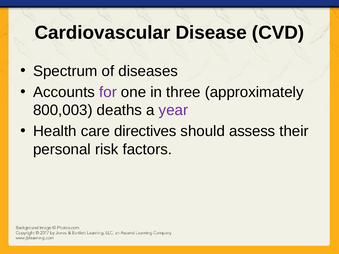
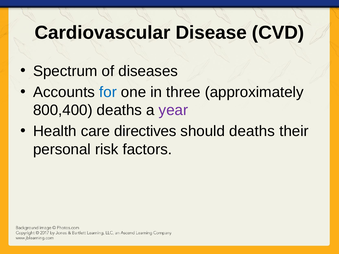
for colour: purple -> blue (108, 92)
800,003: 800,003 -> 800,400 (63, 110)
should assess: assess -> deaths (252, 131)
